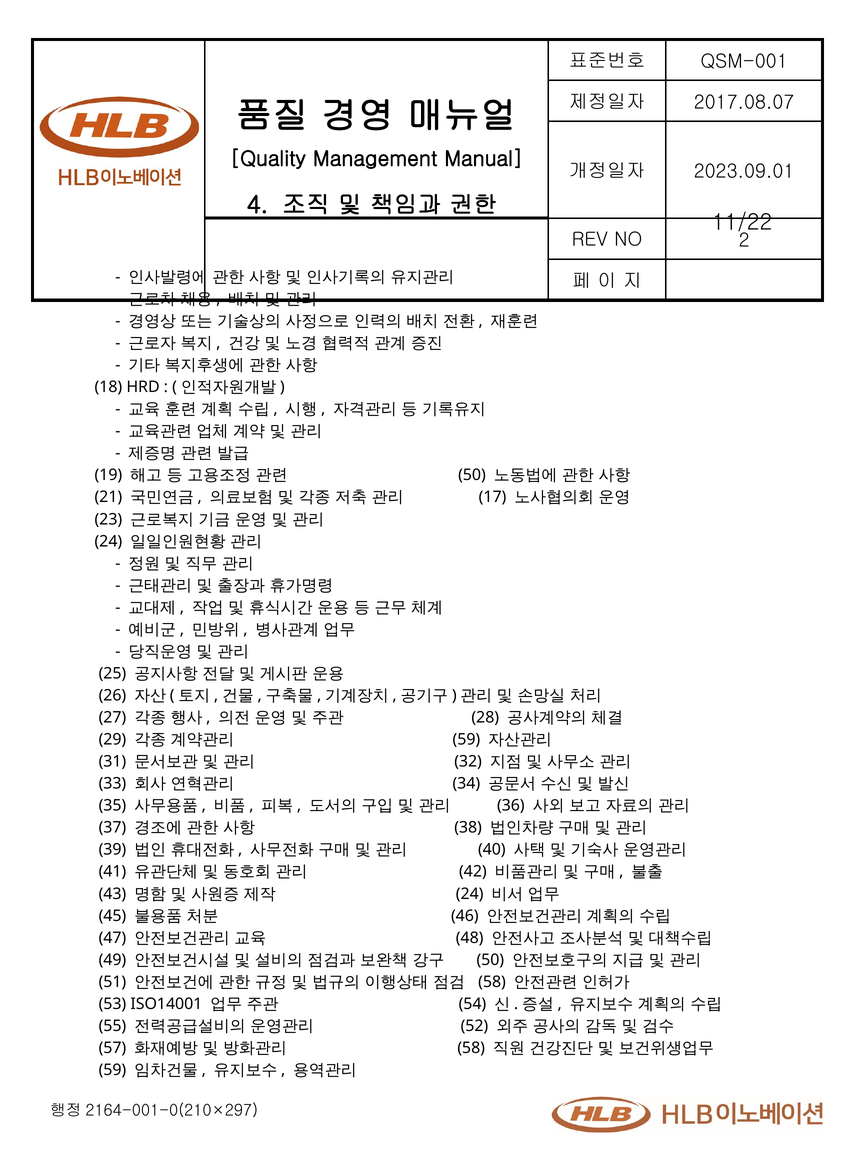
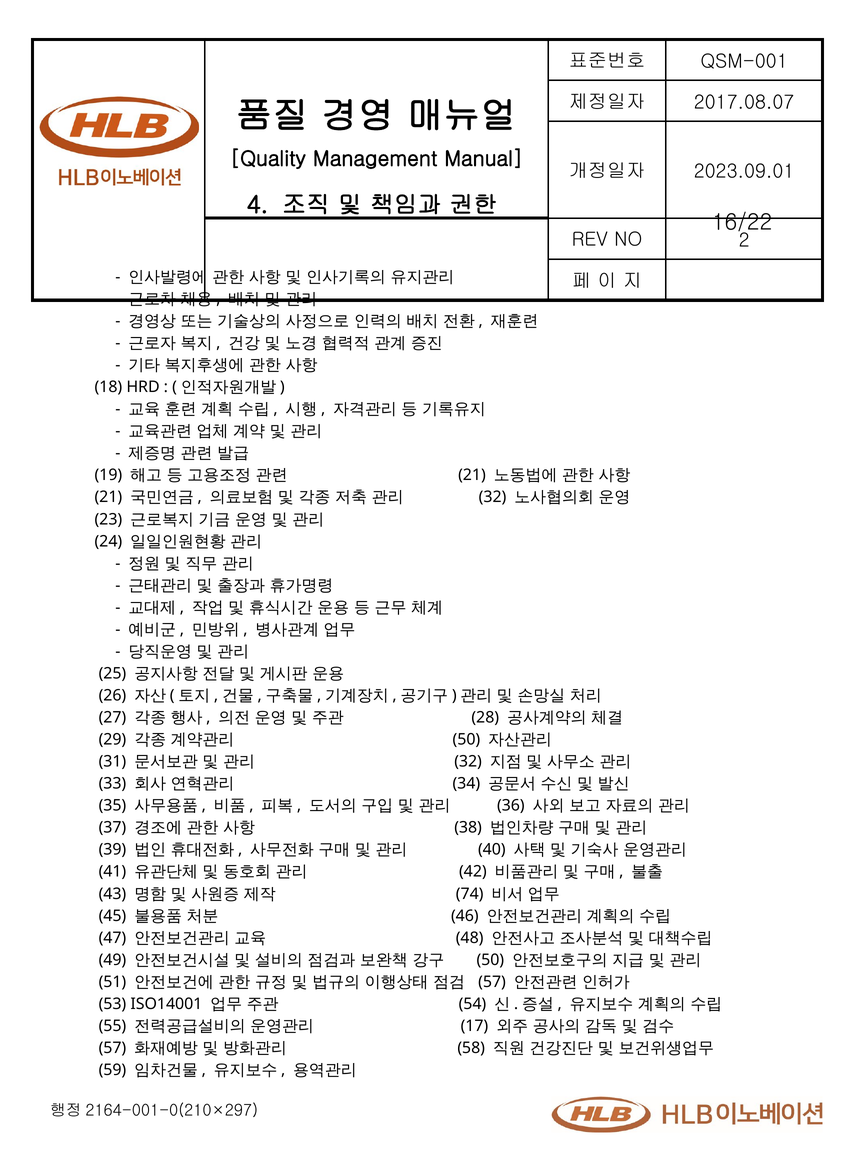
11/22: 11/22 -> 16/22 (742, 222)
50: 50 -> 21 (472, 475)
17: 17 -> 32 (493, 497)
59: 59 -> 50 (466, 740)
24: 24 -> 74 (470, 894)
58: 58 -> 57 (492, 982)
52: 52 -> 17 (474, 1026)
